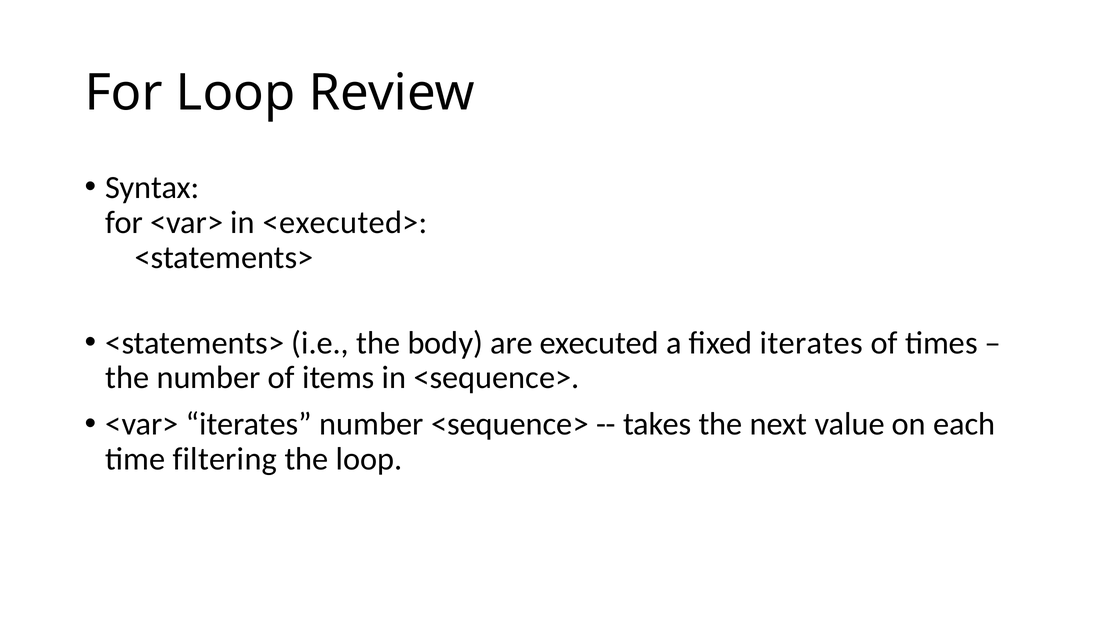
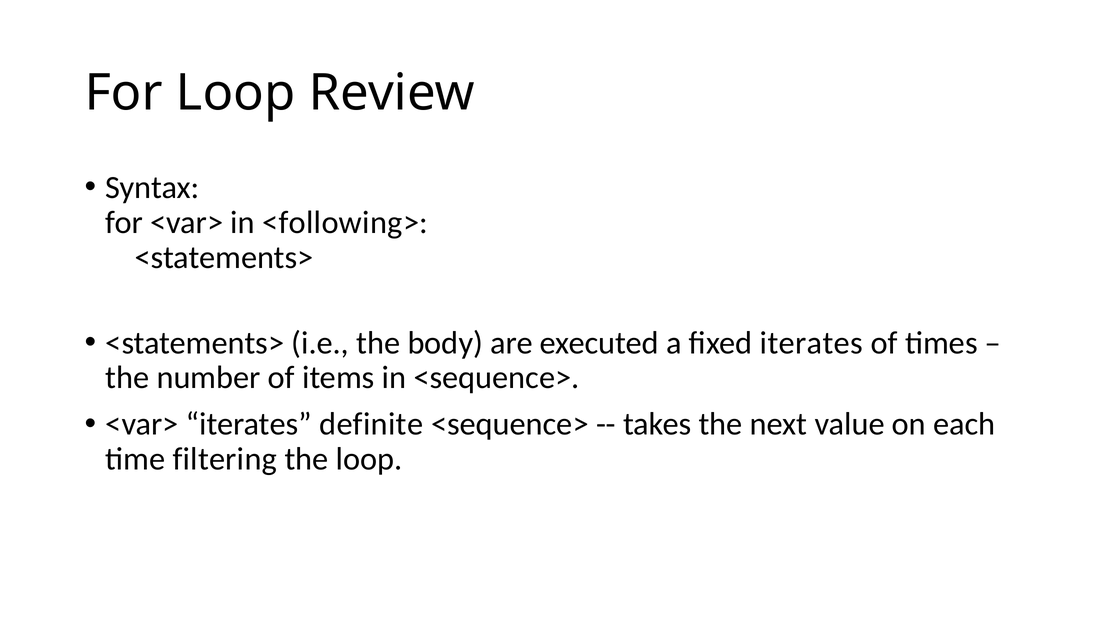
<executed>: <executed> -> <following> (345, 223)
iterates number: number -> definite (371, 425)
